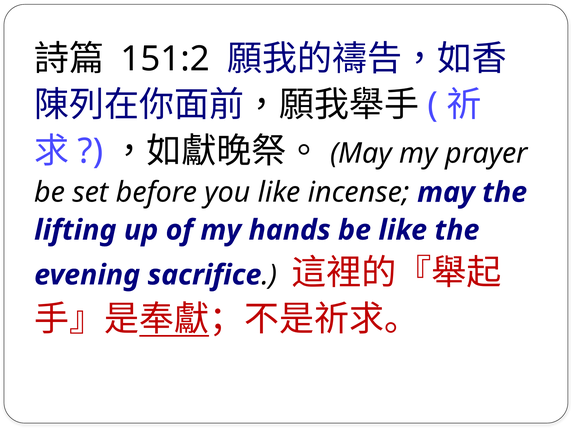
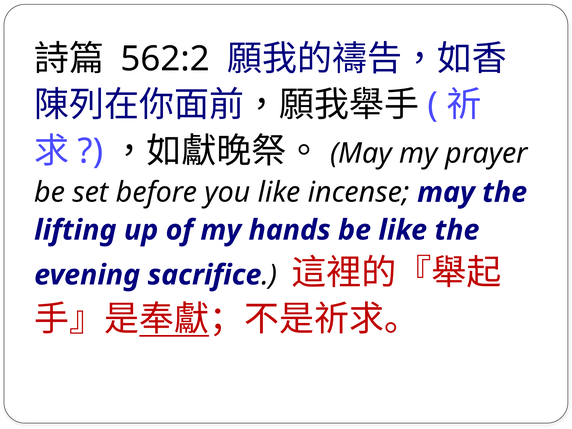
151:2: 151:2 -> 562:2 (165, 59)
